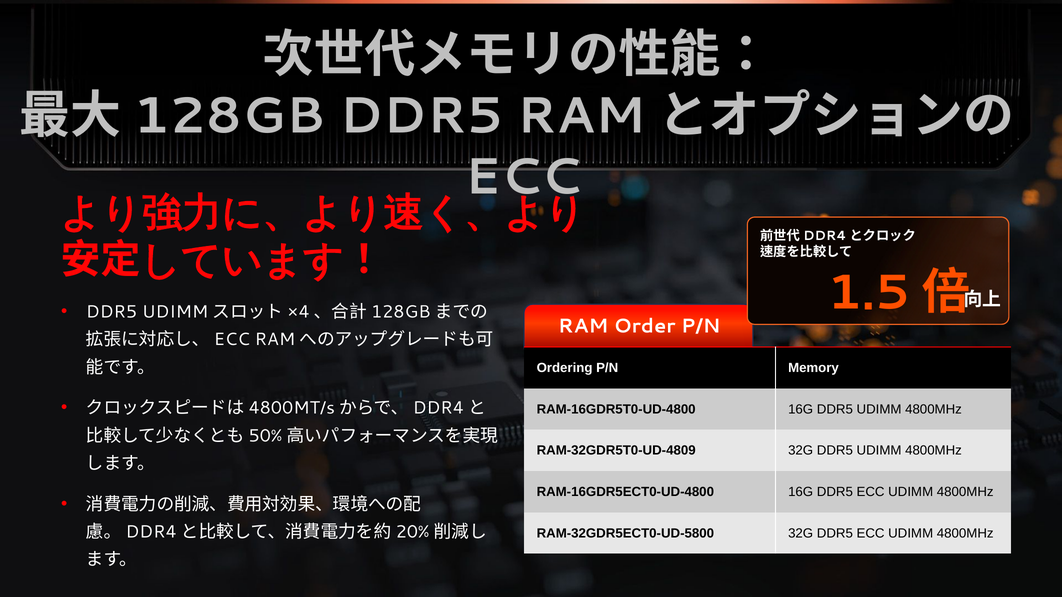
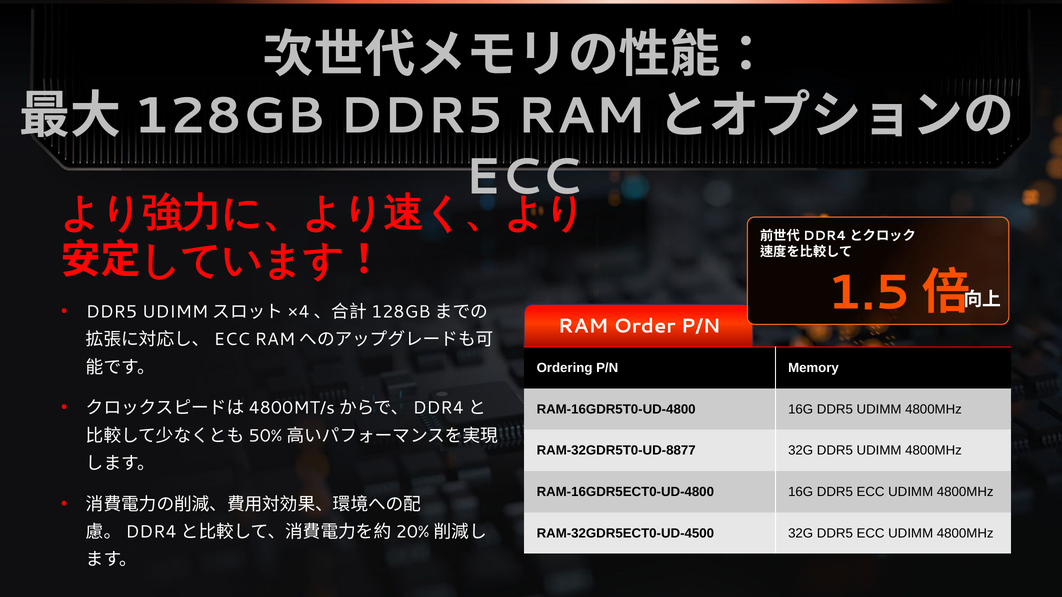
RAM-32GDR5T0-UD-4809: RAM-32GDR5T0-UD-4809 -> RAM-32GDR5T0-UD-8877 (616, 451)
RAM-32GDR5ECT0-UD-5800: RAM-32GDR5ECT0-UD-5800 -> RAM-32GDR5ECT0-UD-4500 (625, 533)
